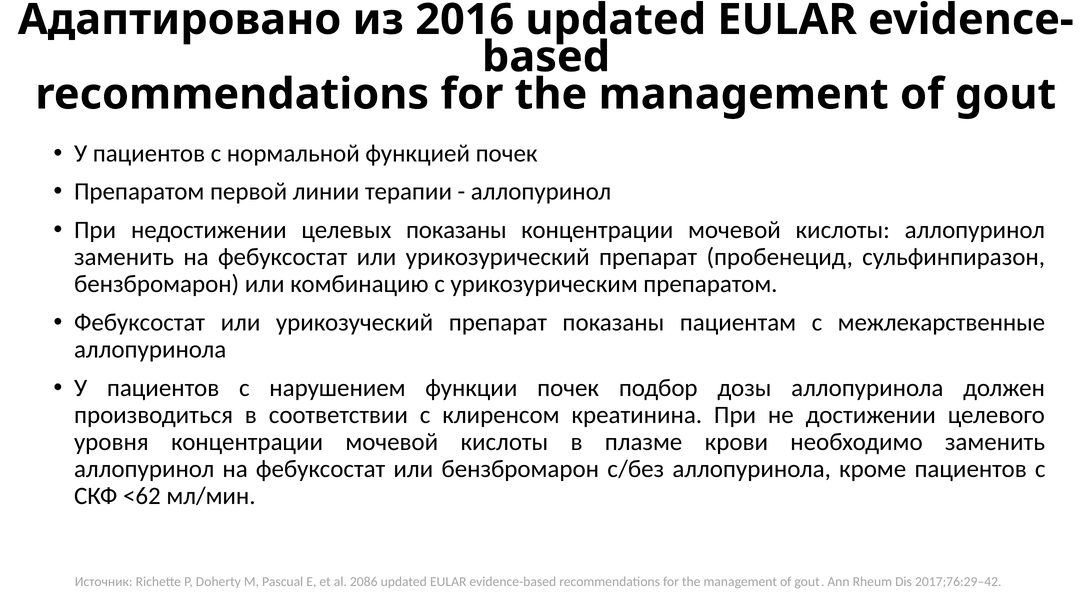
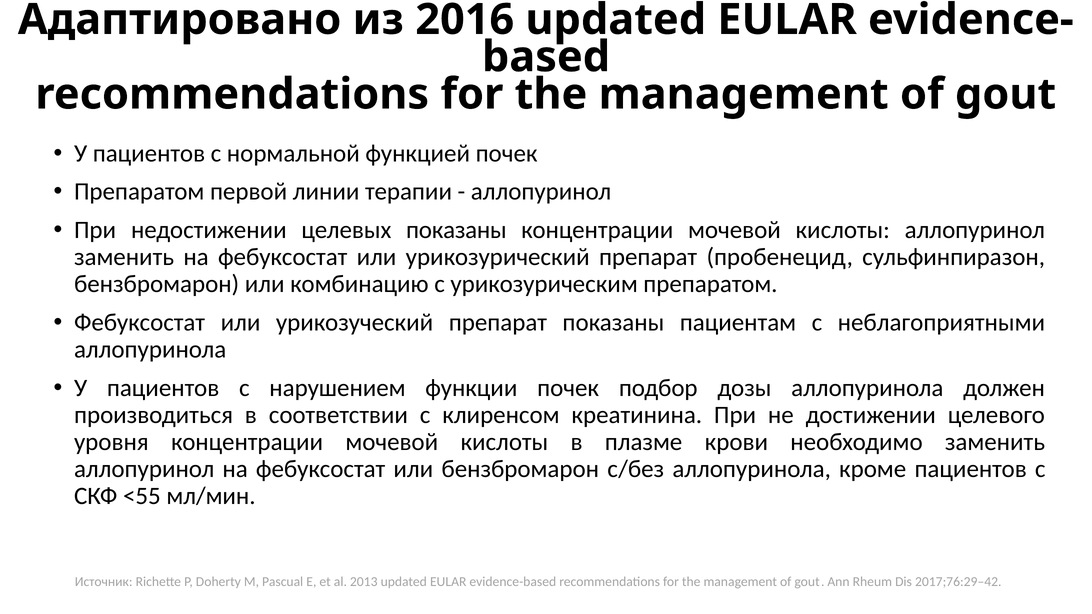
межлекарственные: межлекарственные -> неблагоприятными (941, 323)
<62: <62 -> <55 (142, 496)
2086: 2086 -> 2013 (364, 582)
